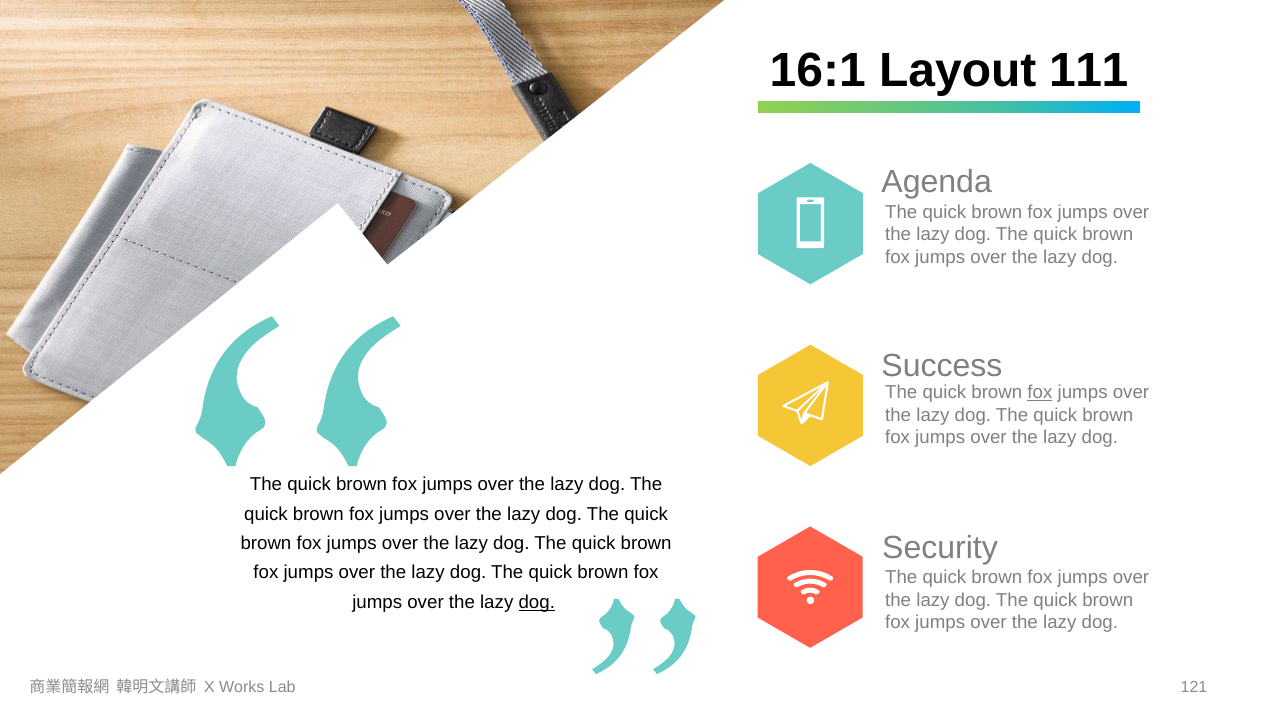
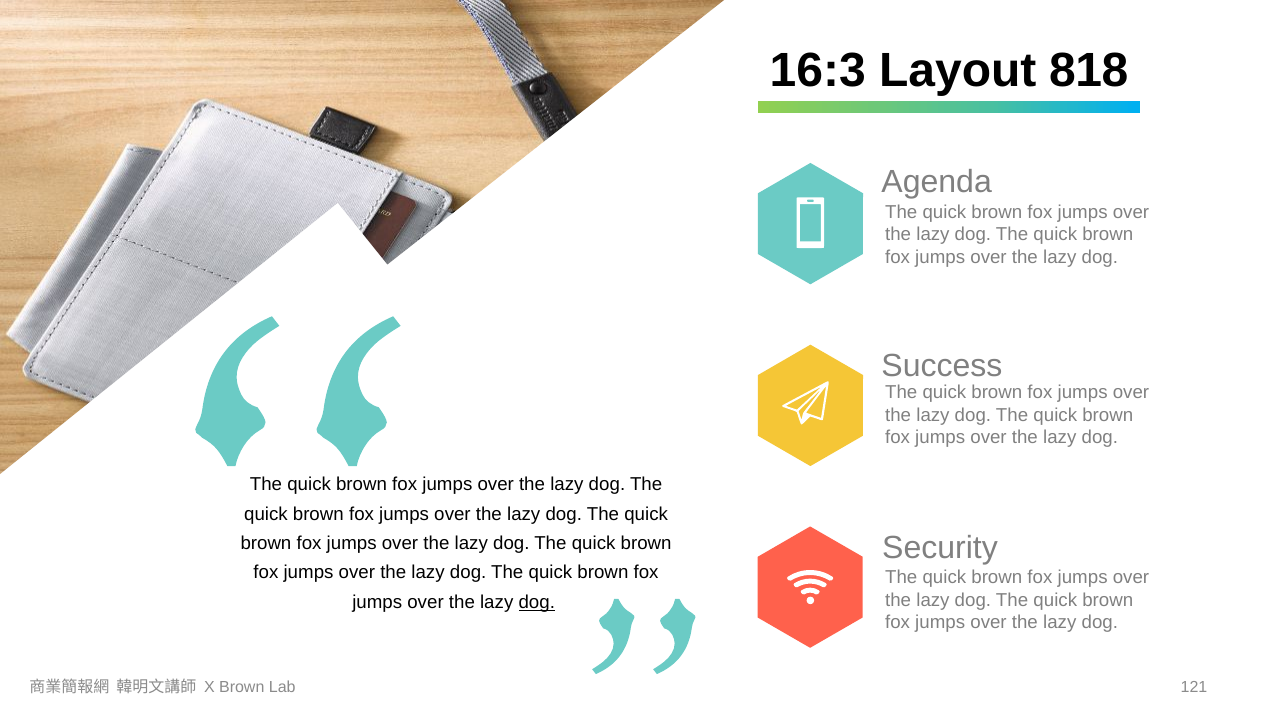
16:1: 16:1 -> 16:3 (818, 71)
111: 111 -> 818 (1089, 71)
fox underline: present -> none (1040, 393)
X Works: Works -> Brown (242, 688)
